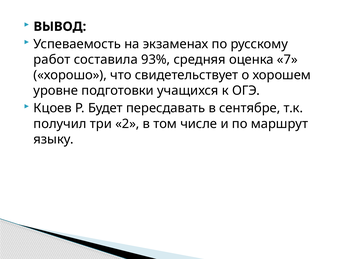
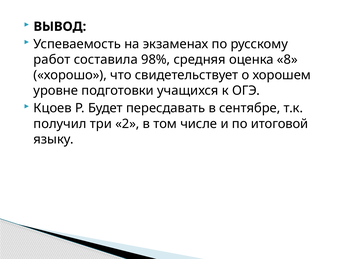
93%: 93% -> 98% (156, 60)
7: 7 -> 8 (287, 60)
маршрут: маршрут -> итоговой (280, 124)
